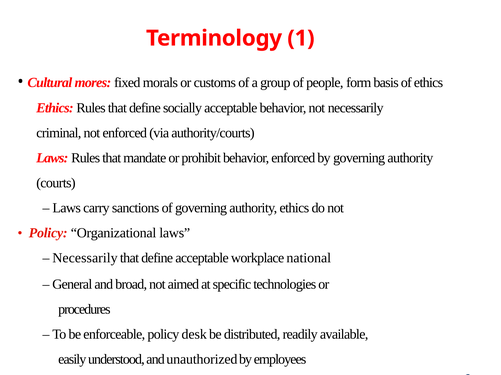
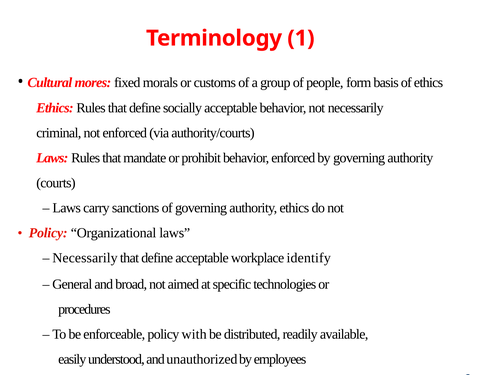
national: national -> identify (309, 259)
desk: desk -> with (194, 335)
